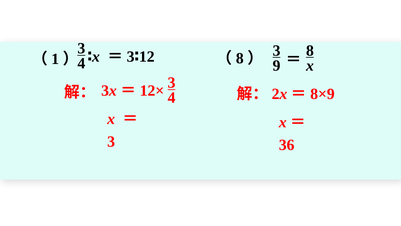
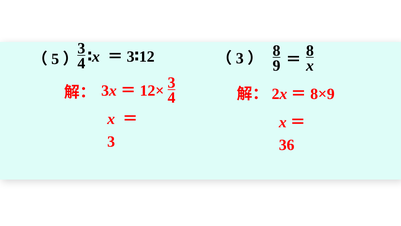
8: 8 -> 3 (240, 58)
1: 1 -> 5 (55, 59)
3: 3 -> 8 (276, 50)
